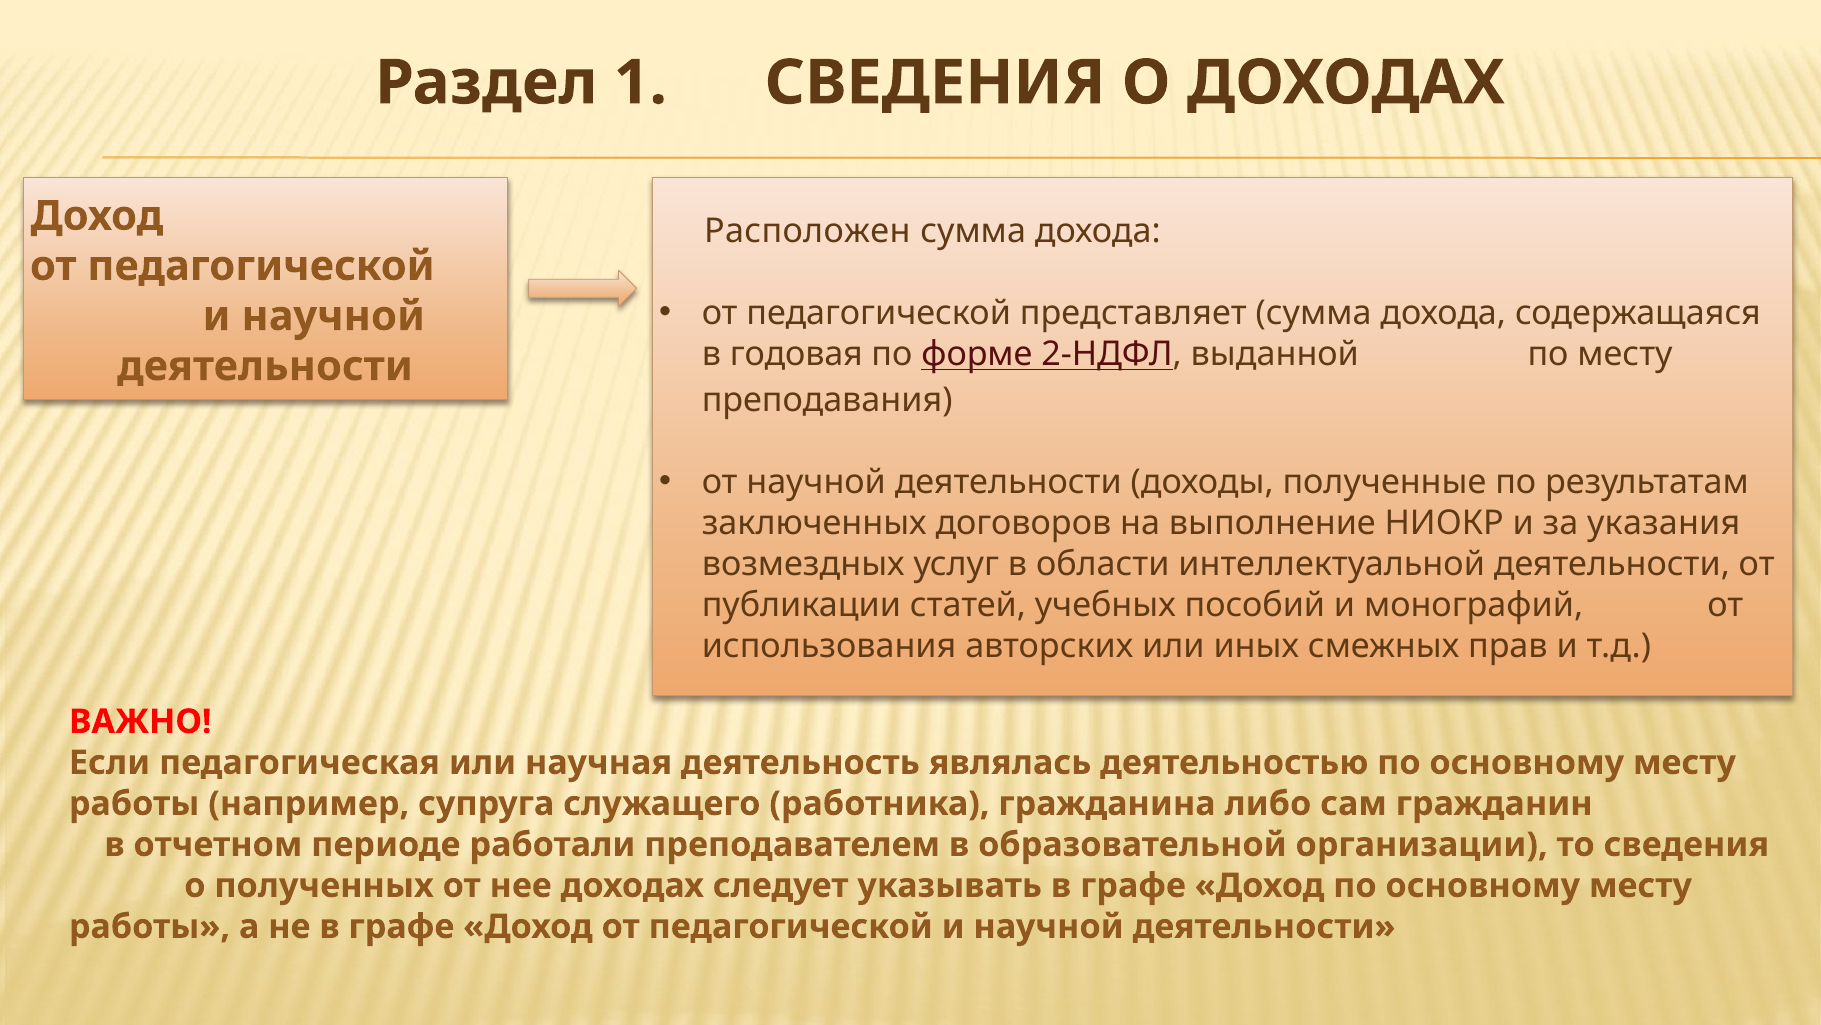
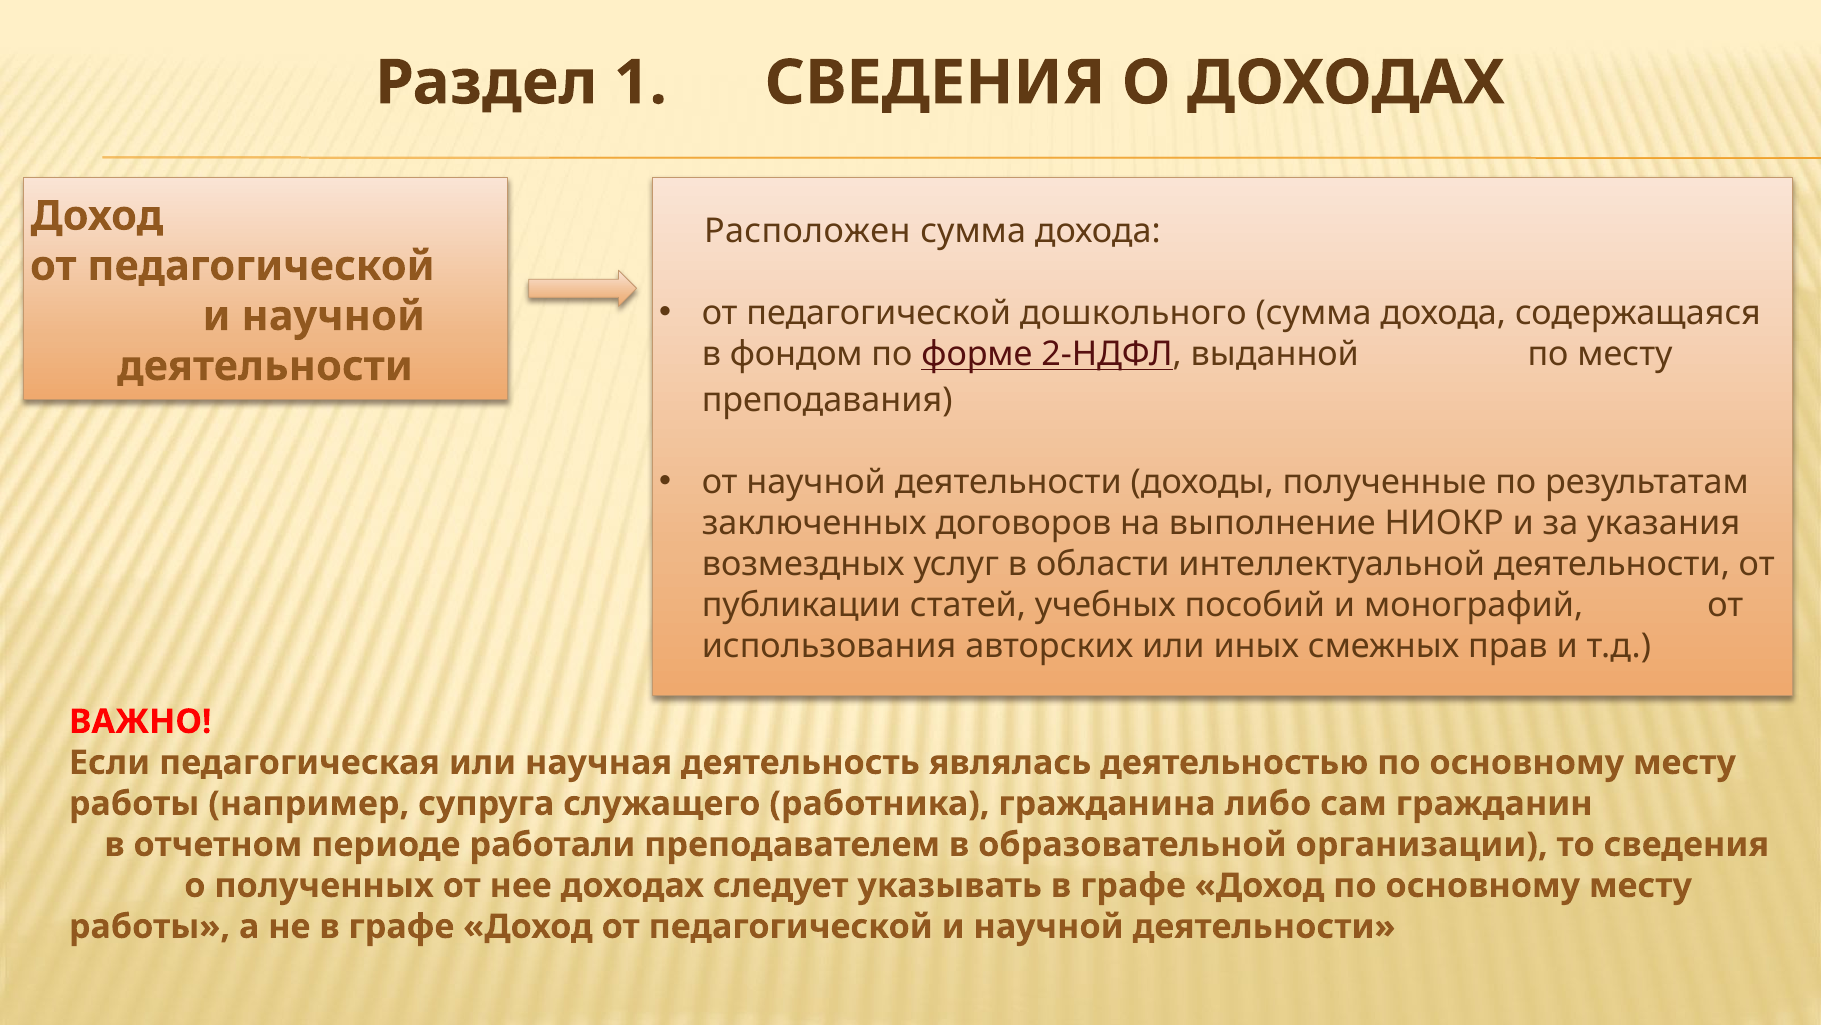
представляет: представляет -> дошкольного (1133, 313)
годовая: годовая -> фондом (796, 354)
